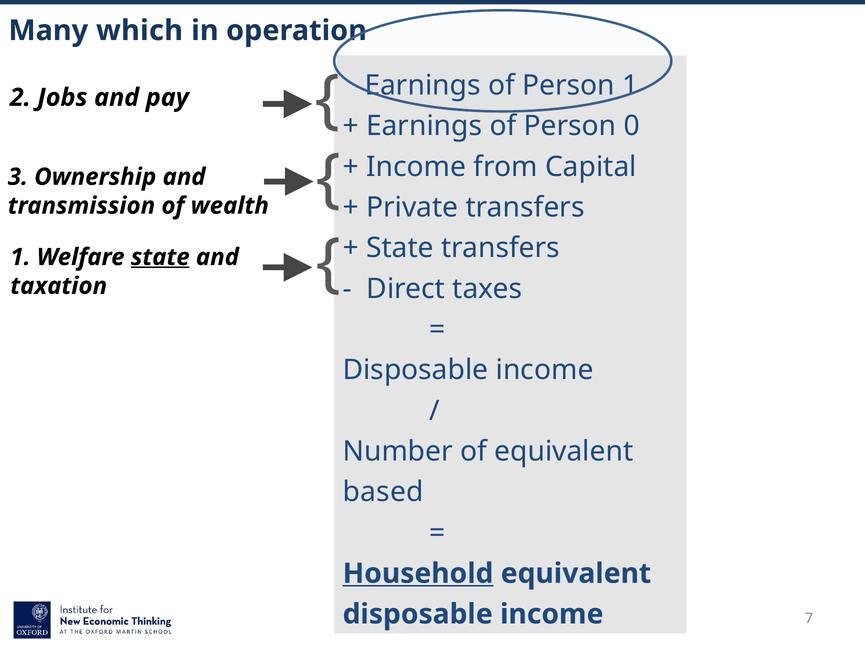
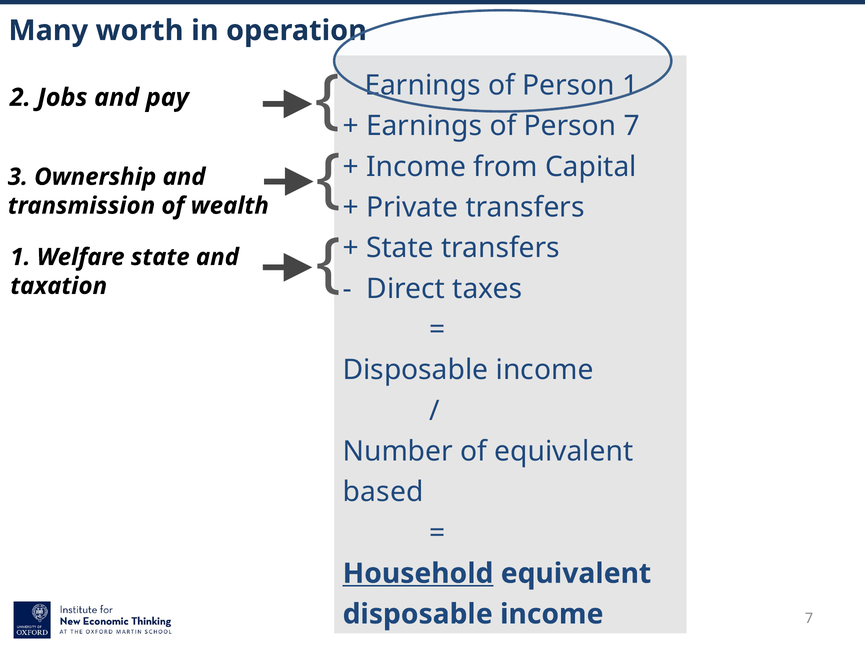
which: which -> worth (140, 31)
Person 0: 0 -> 7 (632, 126)
state underline: present -> none (160, 257)
